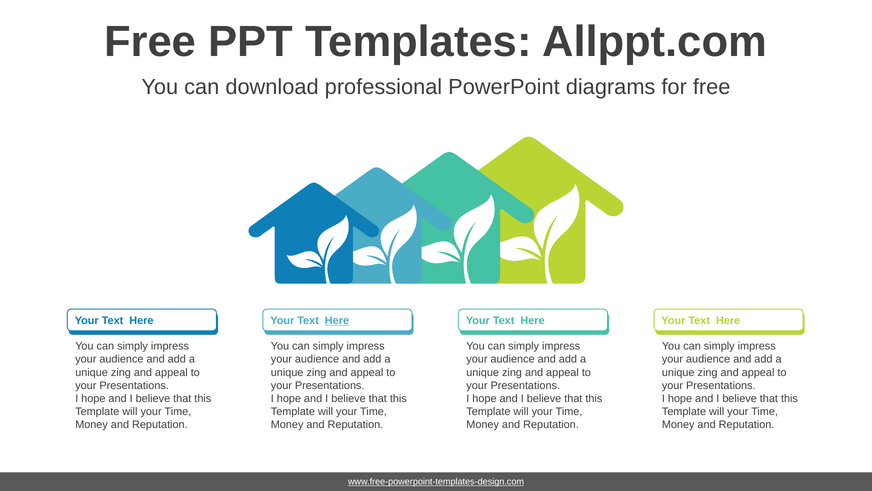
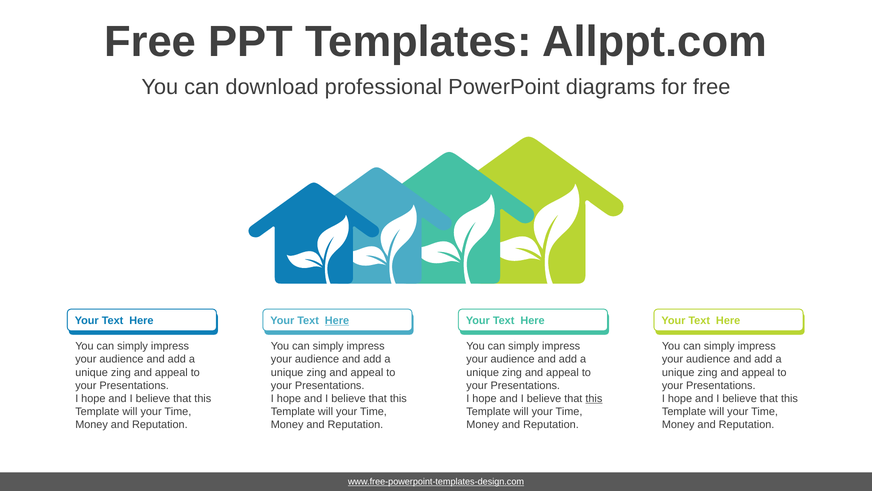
this underline: none -> present (594, 398)
